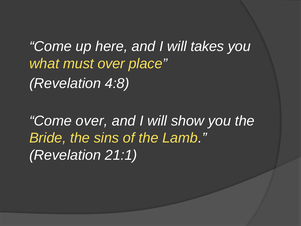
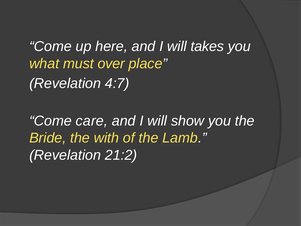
4:8: 4:8 -> 4:7 (117, 83)
Come over: over -> care (92, 121)
sins: sins -> with (106, 138)
21:1: 21:1 -> 21:2 (121, 155)
